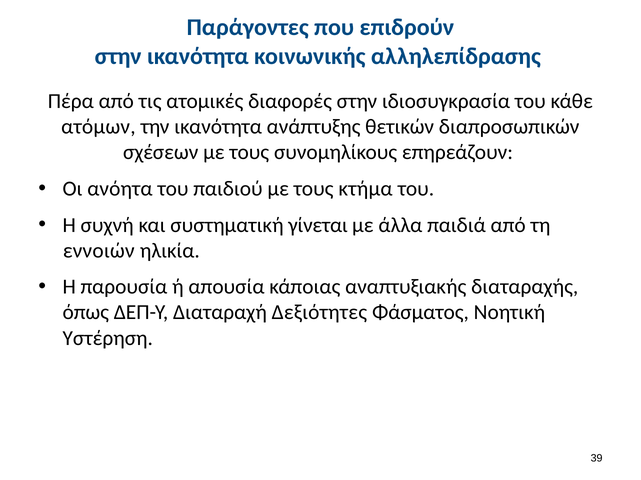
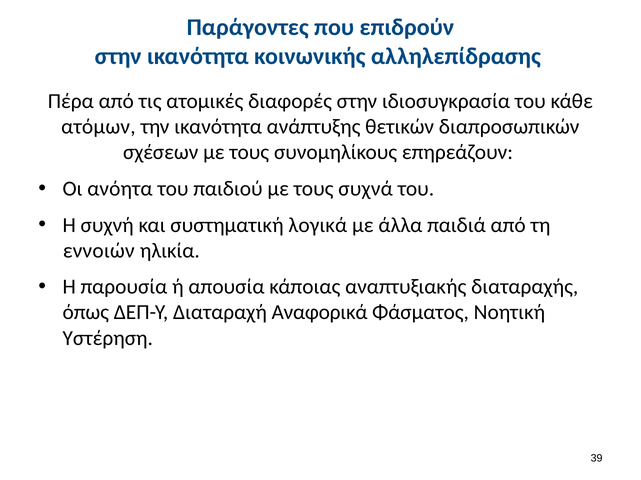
κτήμα: κτήμα -> συχνά (366, 189)
γίνεται: γίνεται -> λογικά (318, 225)
Δεξιότητες: Δεξιότητες -> Αναφορικά (320, 313)
